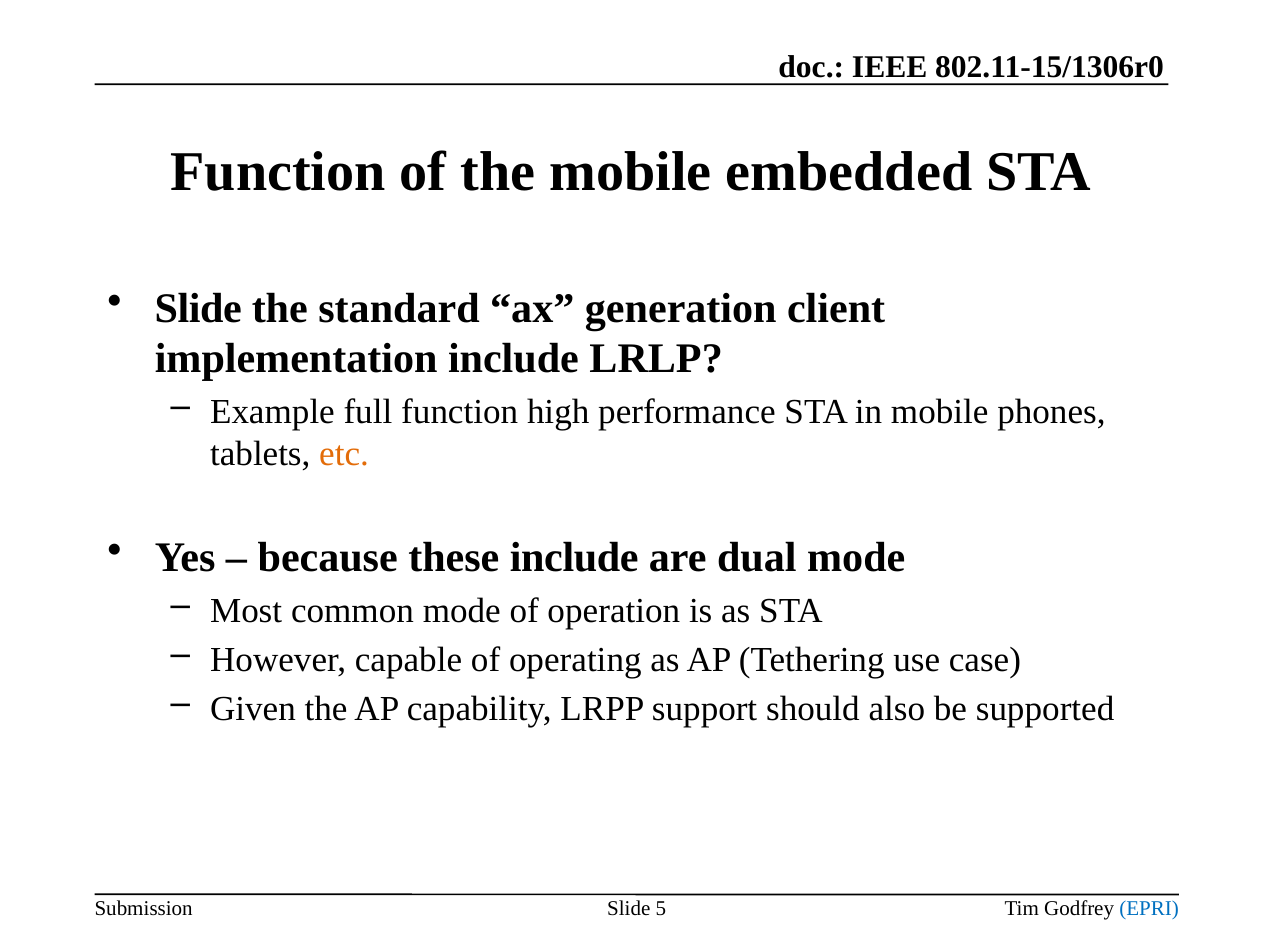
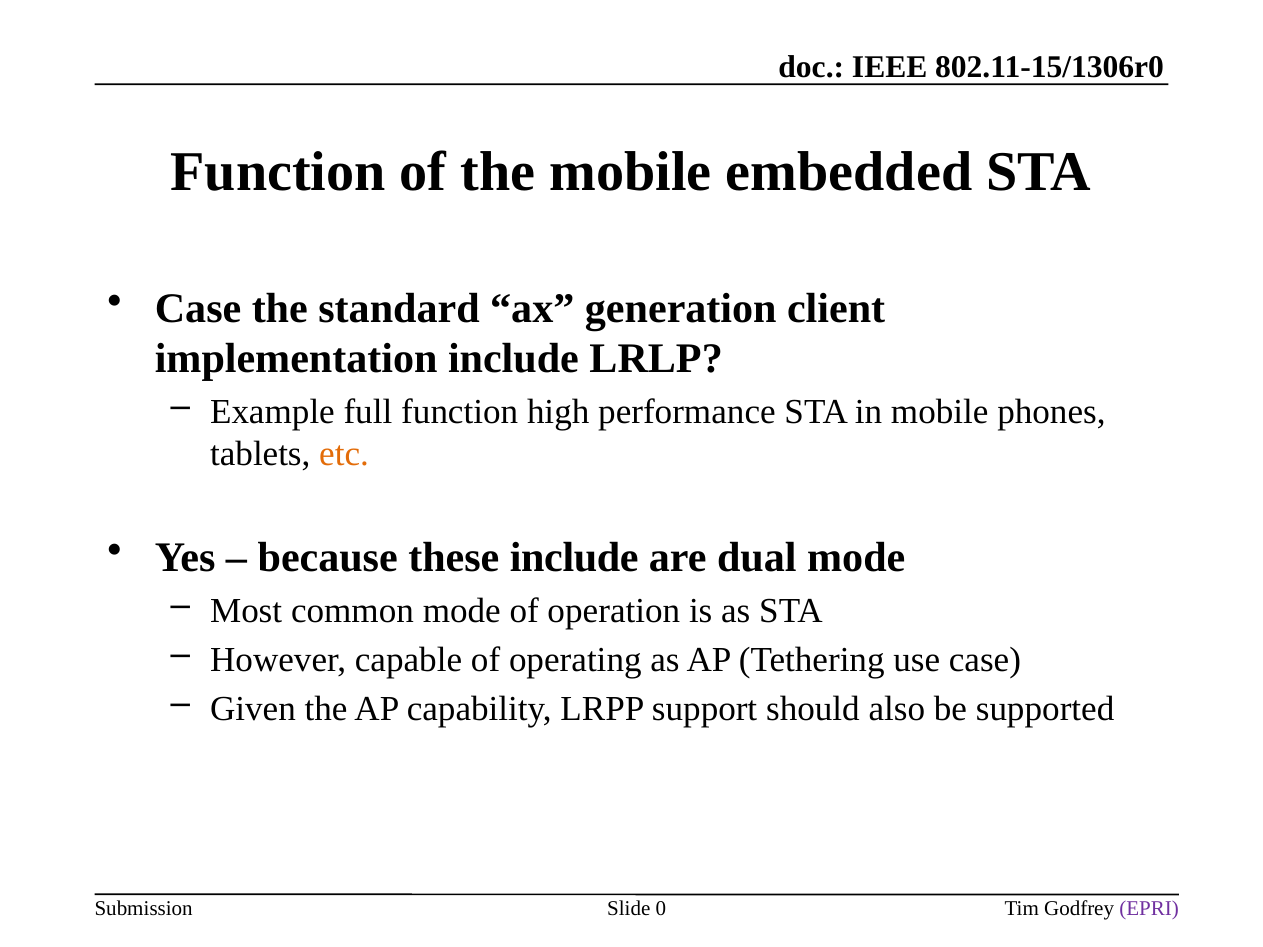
Slide: Slide -> Case (198, 308)
5: 5 -> 0 (661, 908)
EPRI colour: blue -> purple (1149, 908)
